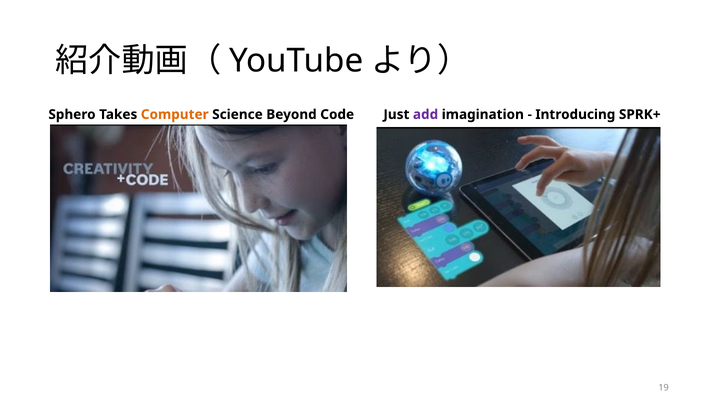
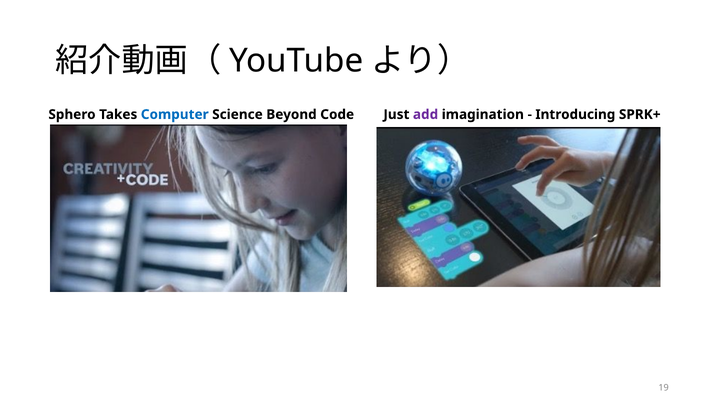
Computer colour: orange -> blue (175, 115)
